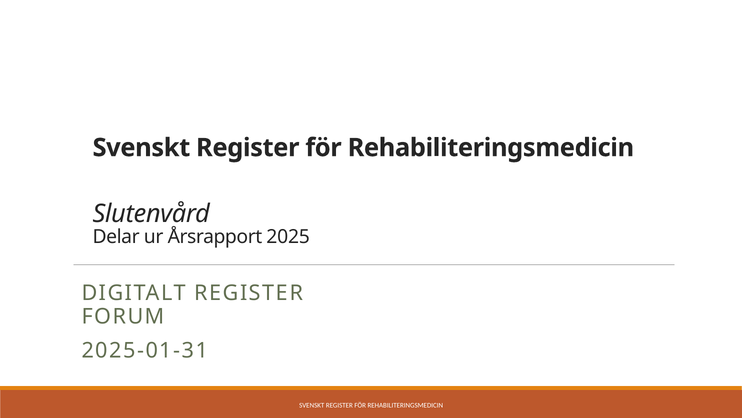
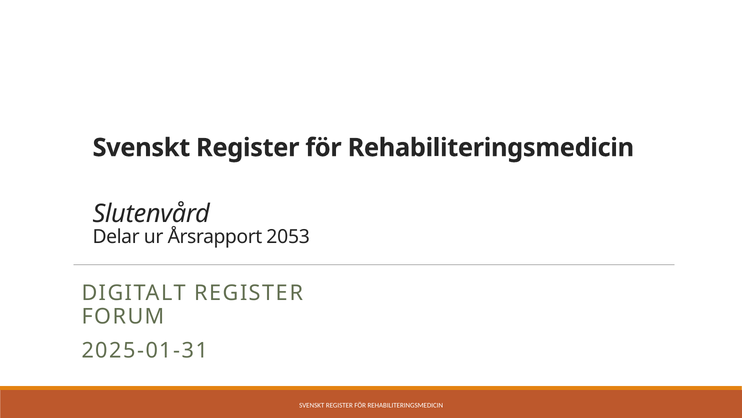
2025: 2025 -> 2053 (288, 237)
